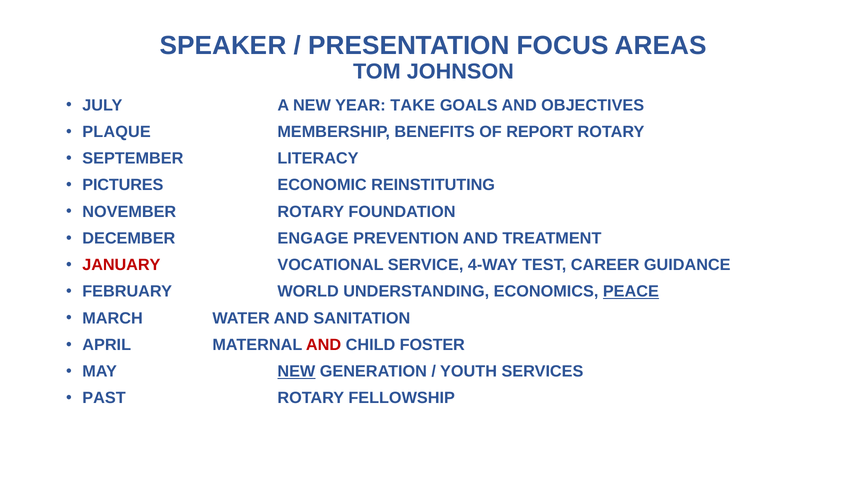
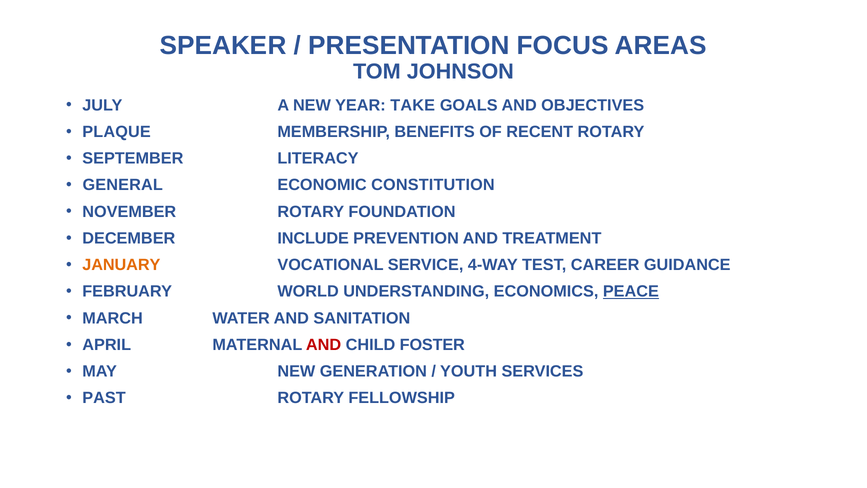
REPORT: REPORT -> RECENT (540, 132)
PICTURES: PICTURES -> GENERAL (123, 185)
REINSTITUTING: REINSTITUTING -> CONSTITUTION (433, 185)
ENGAGE: ENGAGE -> INCLUDE (313, 238)
JANUARY colour: red -> orange (121, 265)
NEW underline: present -> none (296, 371)
